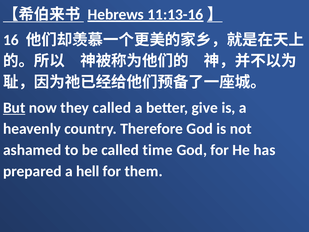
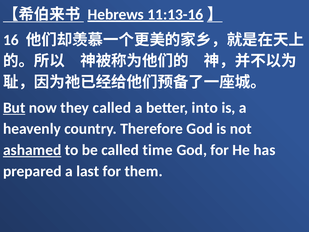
give: give -> into (205, 108)
ashamed underline: none -> present (32, 150)
hell: hell -> last (88, 171)
